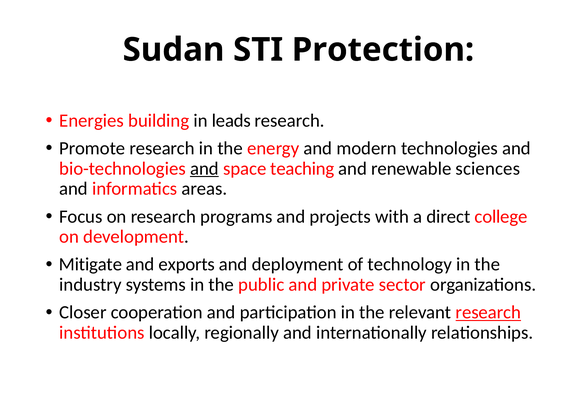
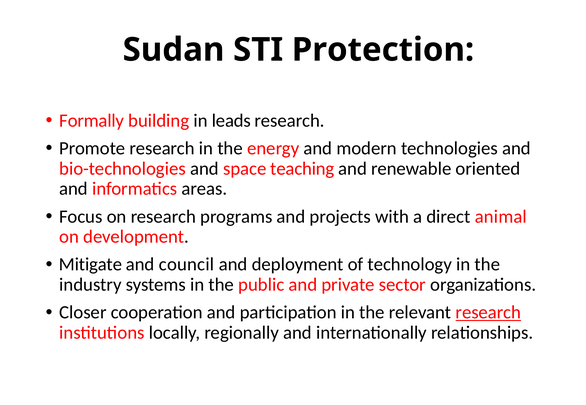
Energies: Energies -> Formally (92, 121)
and underline: present -> none (204, 169)
sciences: sciences -> oriented (488, 169)
college: college -> animal (501, 217)
exports: exports -> council (187, 265)
